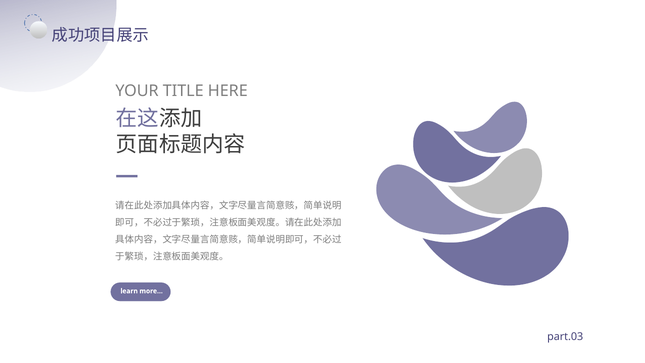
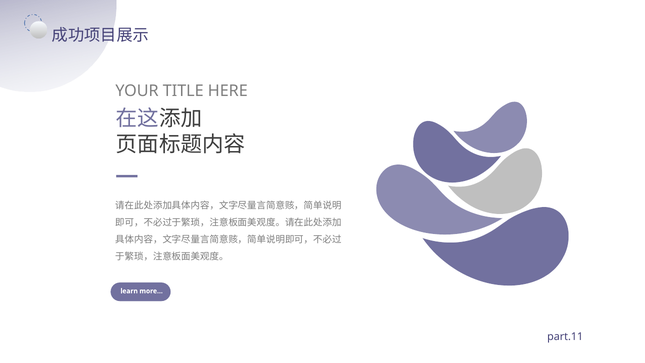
part.03: part.03 -> part.11 (565, 337)
